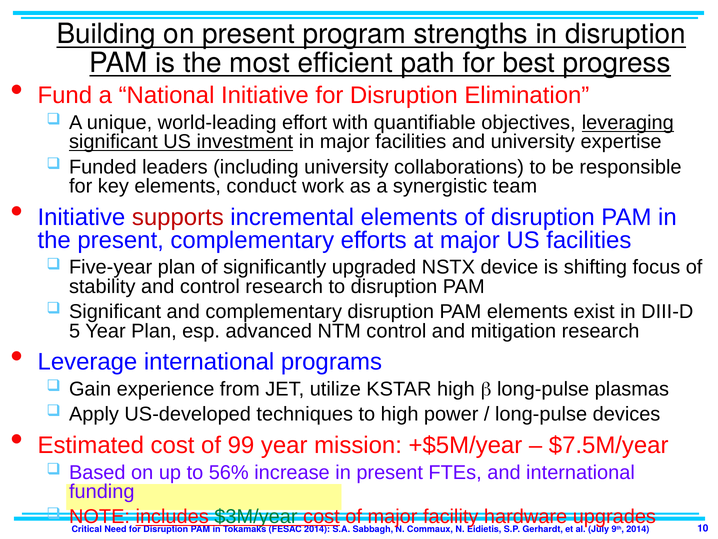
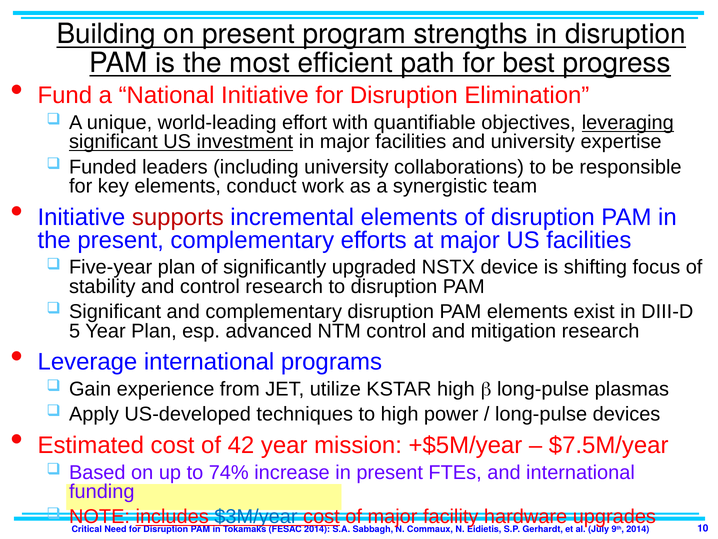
99: 99 -> 42 (241, 445)
56%: 56% -> 74% (229, 472)
$3M/year colour: green -> blue (256, 516)
